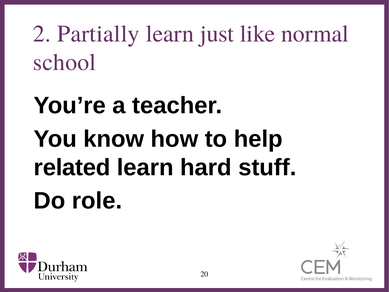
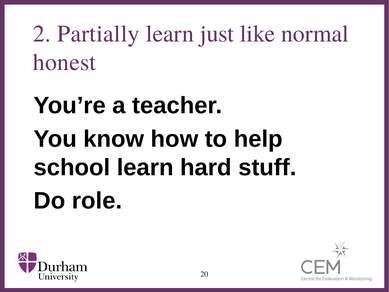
school: school -> honest (65, 62)
related: related -> school (72, 167)
